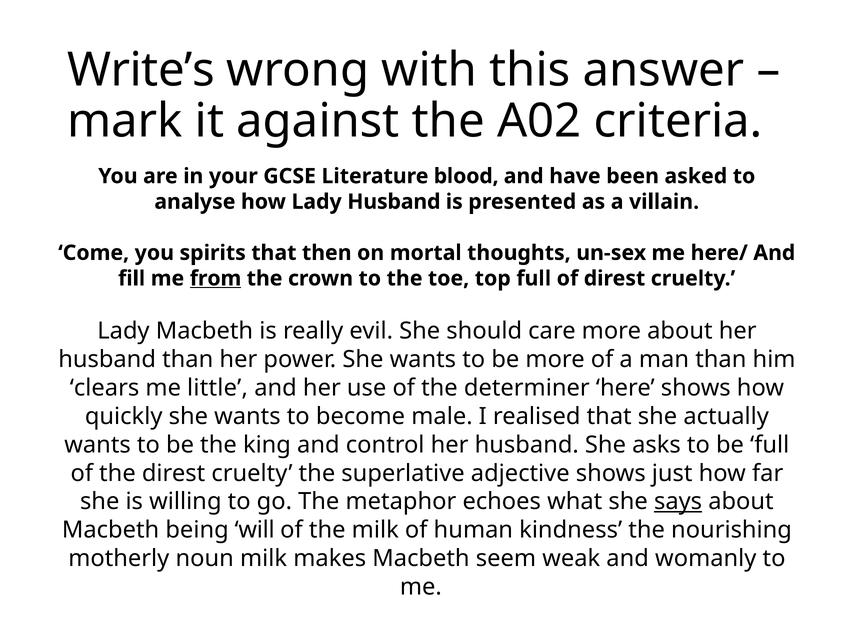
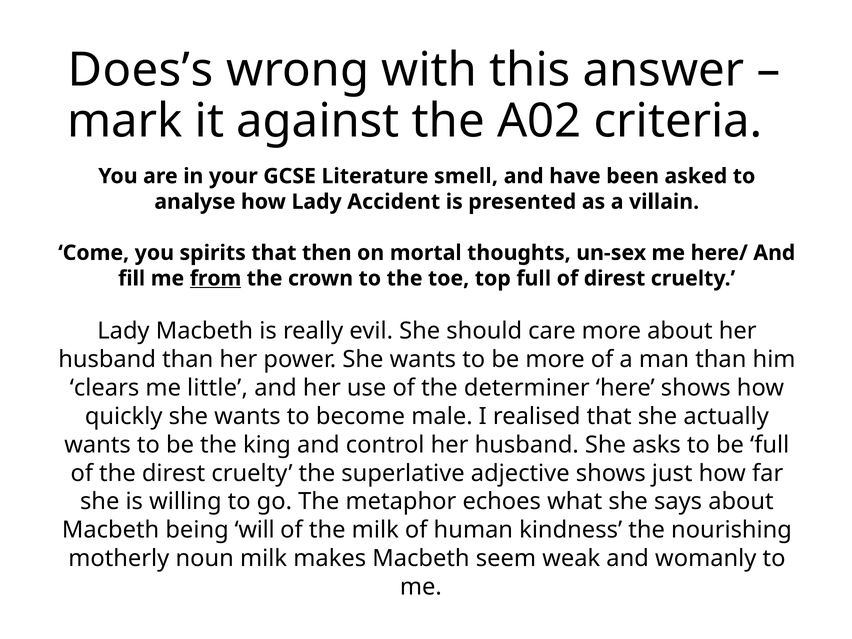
Write’s: Write’s -> Does’s (140, 70)
blood: blood -> smell (466, 176)
Lady Husband: Husband -> Accident (394, 202)
says underline: present -> none (678, 502)
